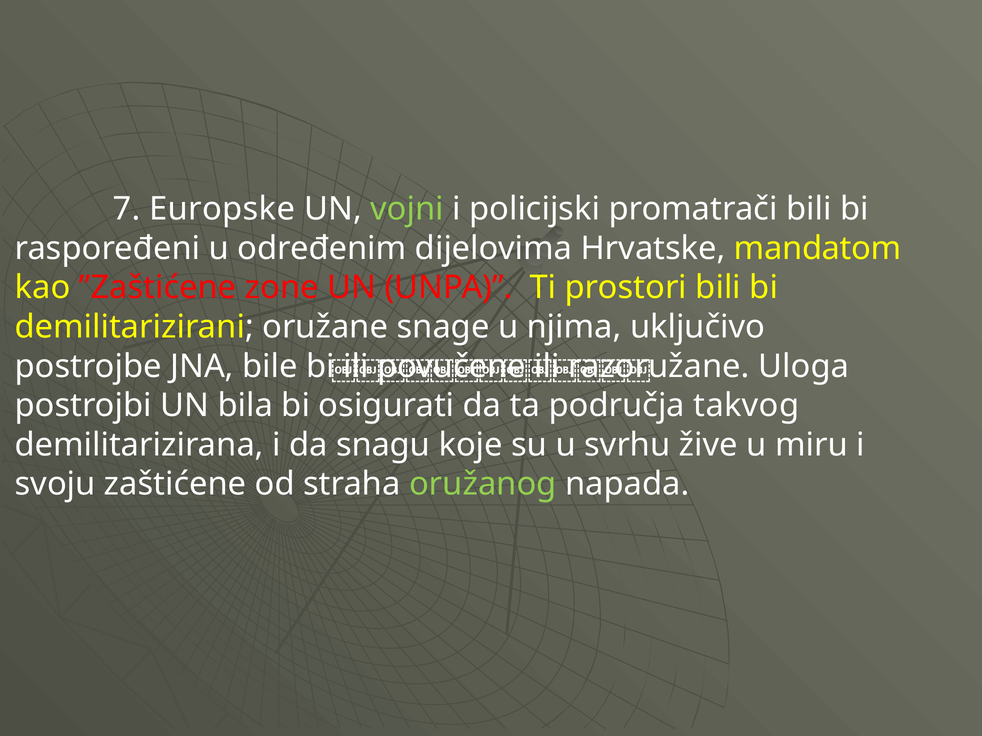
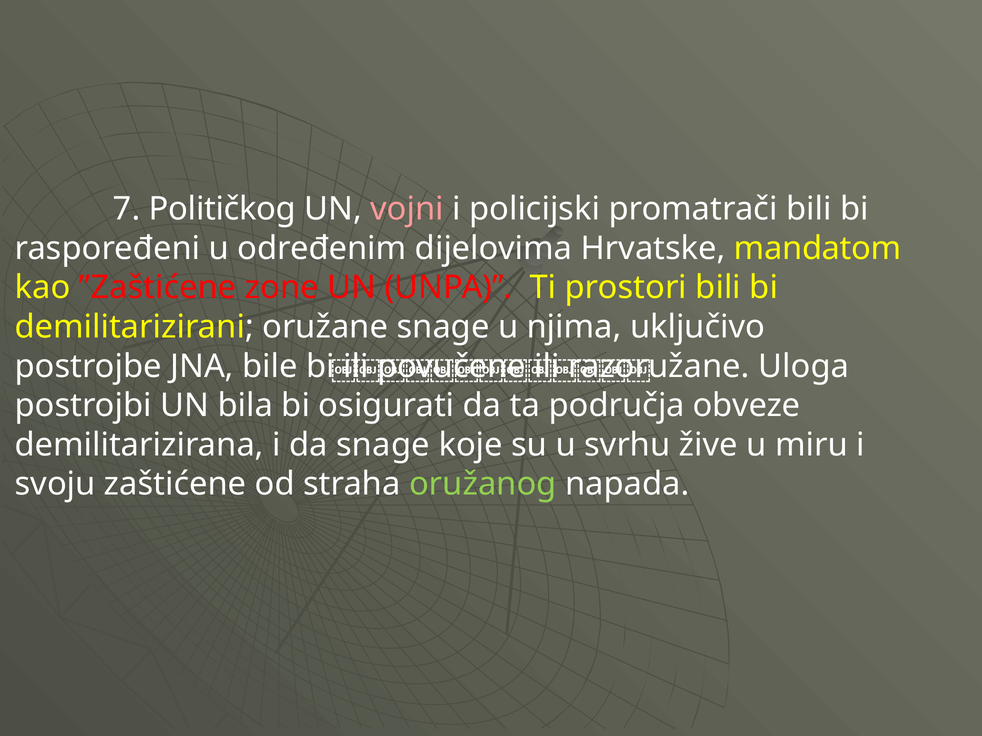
Europske: Europske -> Političkog (223, 209)
vojni colour: light green -> pink (407, 209)
takvog: takvog -> obveze (747, 406)
da snagu: snagu -> snage (383, 445)
